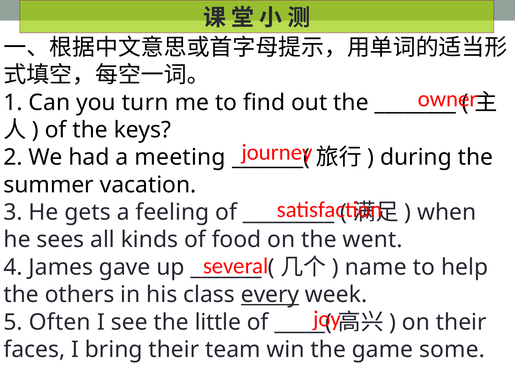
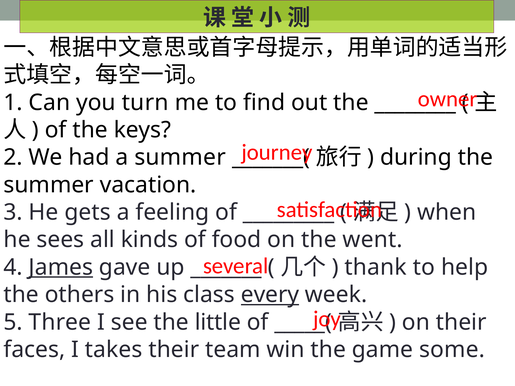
a meeting: meeting -> summer (180, 158)
James underline: none -> present (61, 267)
name: name -> thank (376, 267)
Often: Often -> Three (60, 322)
bring: bring -> takes (114, 350)
